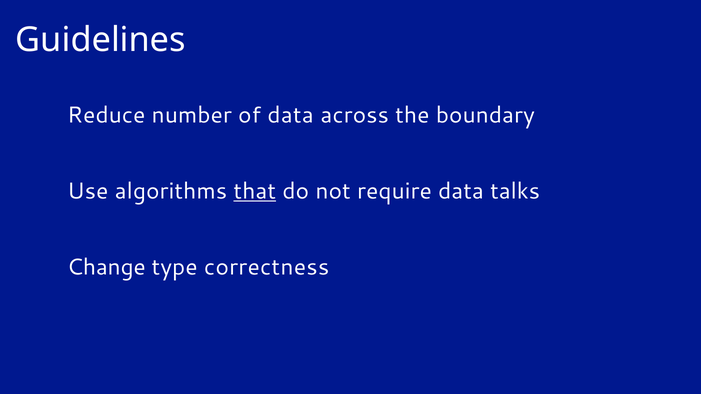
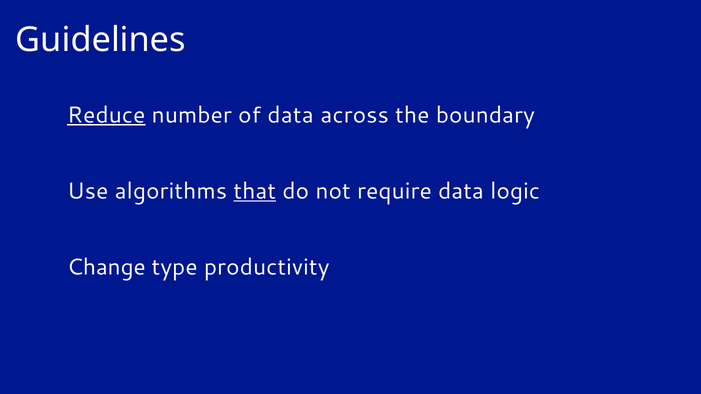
Reduce underline: none -> present (106, 115)
talks: talks -> logic (515, 191)
correctness: correctness -> productivity (267, 267)
